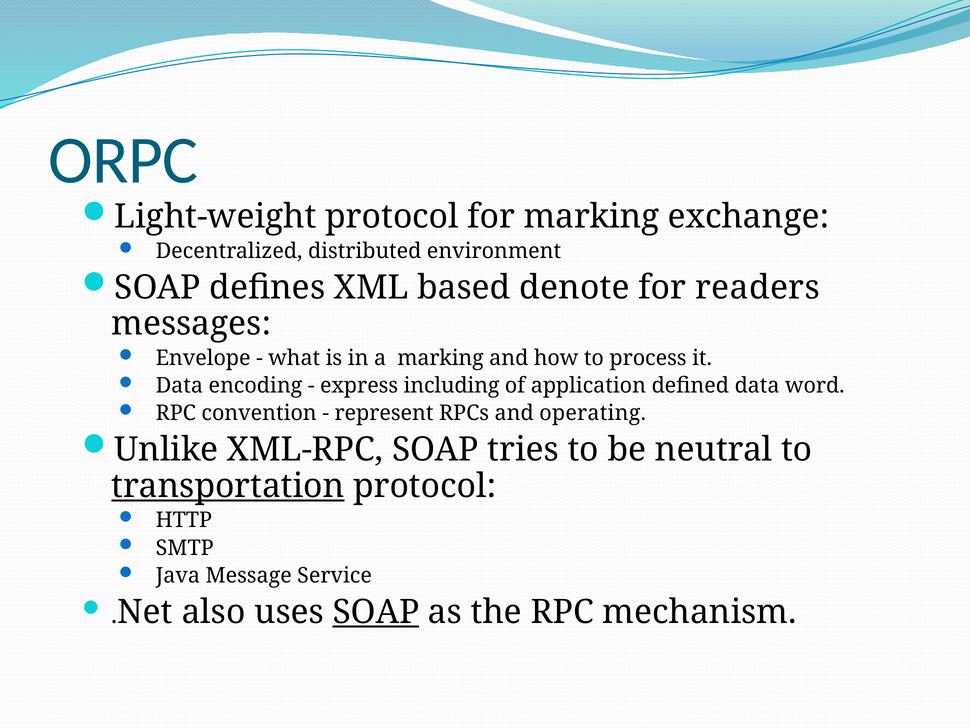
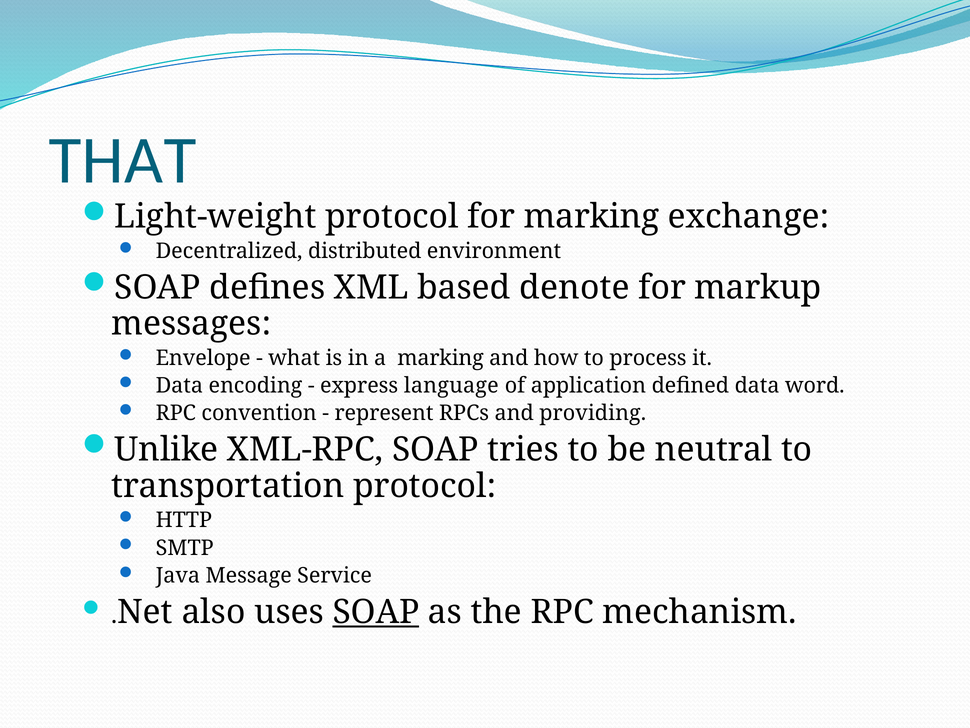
ORPC: ORPC -> THAT (123, 160)
readers: readers -> markup (758, 287)
including: including -> language (451, 385)
operating: operating -> providing (593, 413)
transportation underline: present -> none (228, 486)
